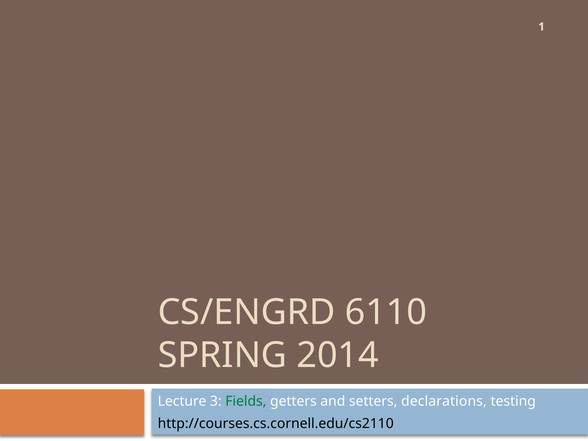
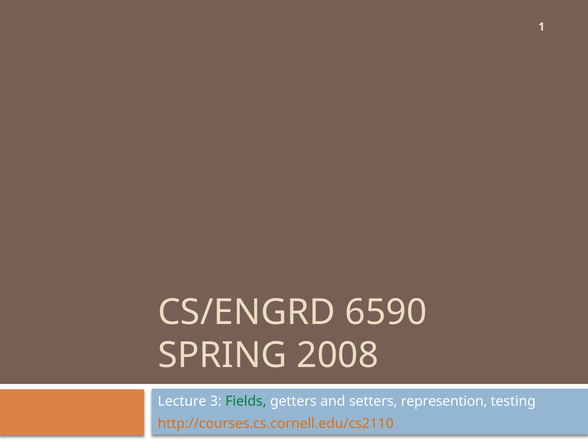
6110: 6110 -> 6590 (386, 312)
2014: 2014 -> 2008 (338, 355)
declarations: declarations -> represention (444, 401)
http://courses.cs.cornell.edu/cs2110 colour: black -> orange (276, 424)
